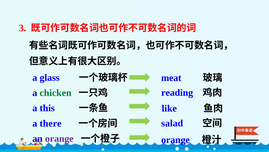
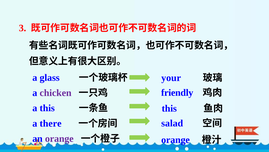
meat: meat -> your (171, 77)
reading: reading -> friendly (177, 92)
chicken colour: green -> purple (56, 93)
like: like -> this (169, 108)
